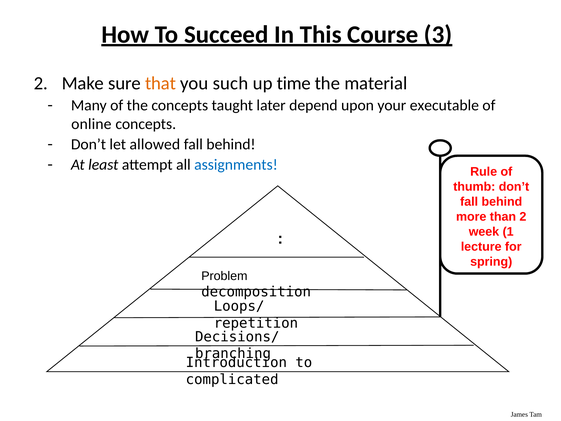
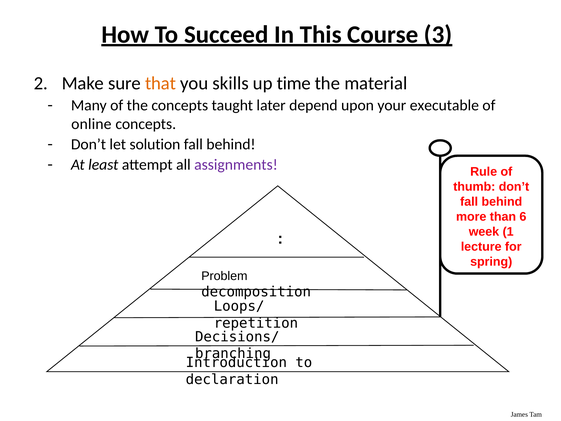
such: such -> skills (231, 83)
allowed: allowed -> solution (155, 144)
assignments colour: blue -> purple (236, 165)
than 2: 2 -> 6 (523, 217)
complicated: complicated -> declaration (232, 379)
